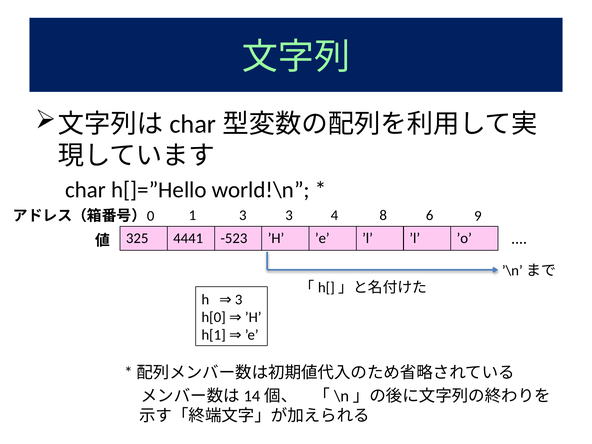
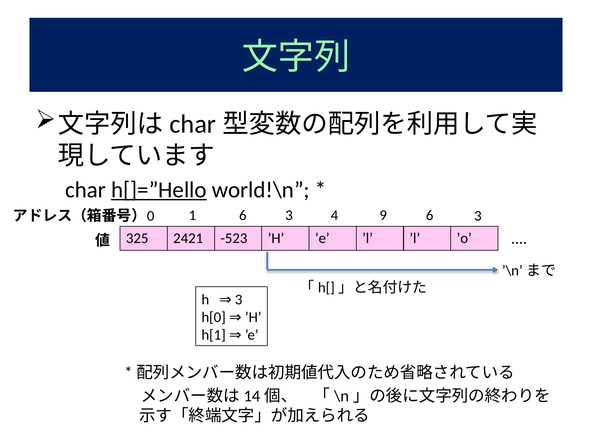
h[]=”Hello underline: none -> present (159, 190)
9: 9 -> 3 (478, 216)
1 3: 3 -> 6 (243, 215)
8: 8 -> 9 (383, 215)
4441: 4441 -> 2421 (188, 238)
